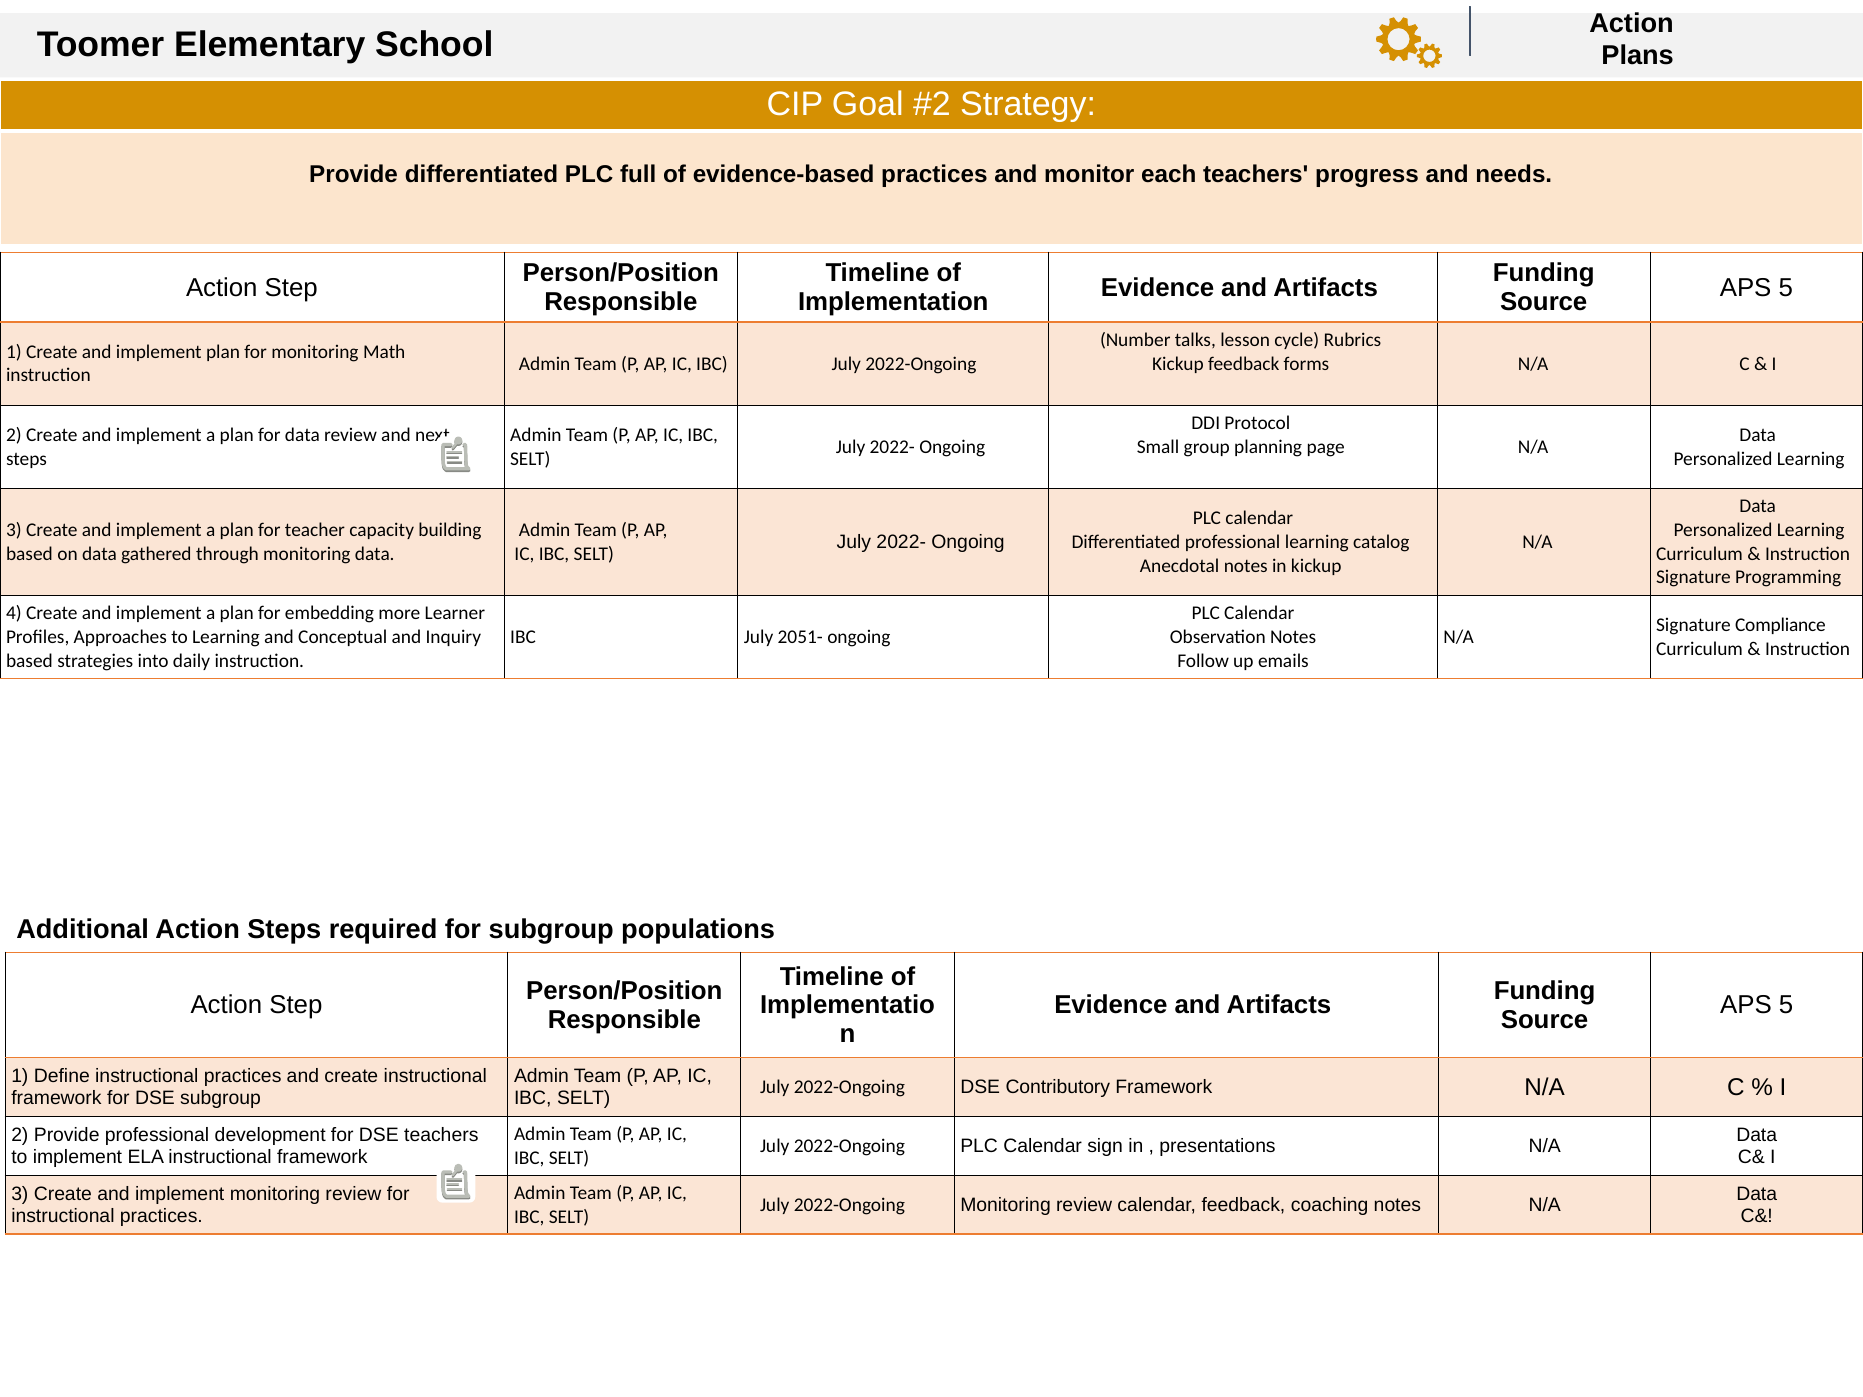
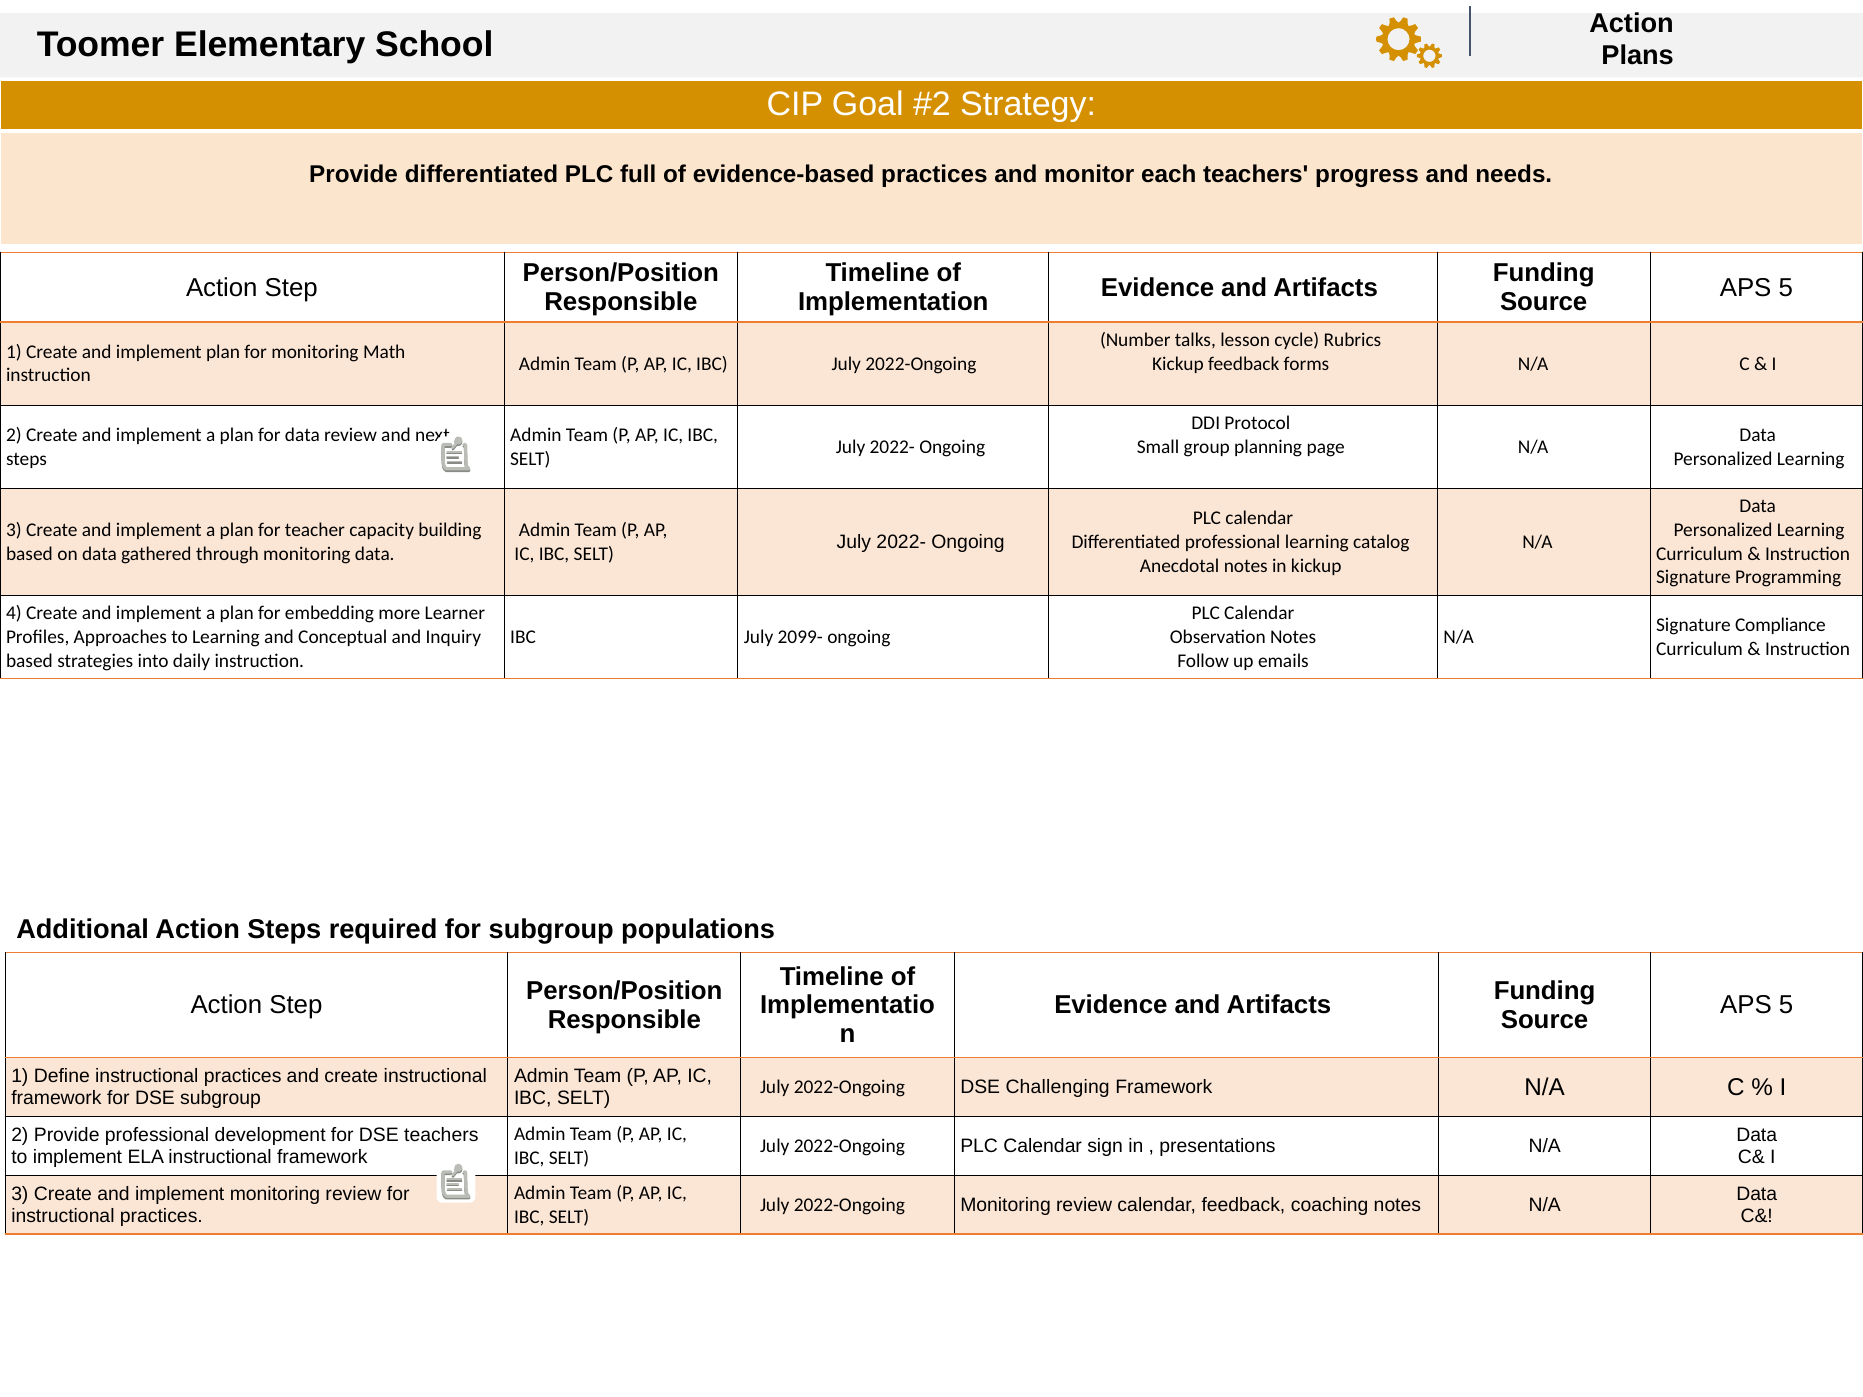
2051-: 2051- -> 2099- (800, 637)
Contributory: Contributory -> Challenging (1058, 1088)
